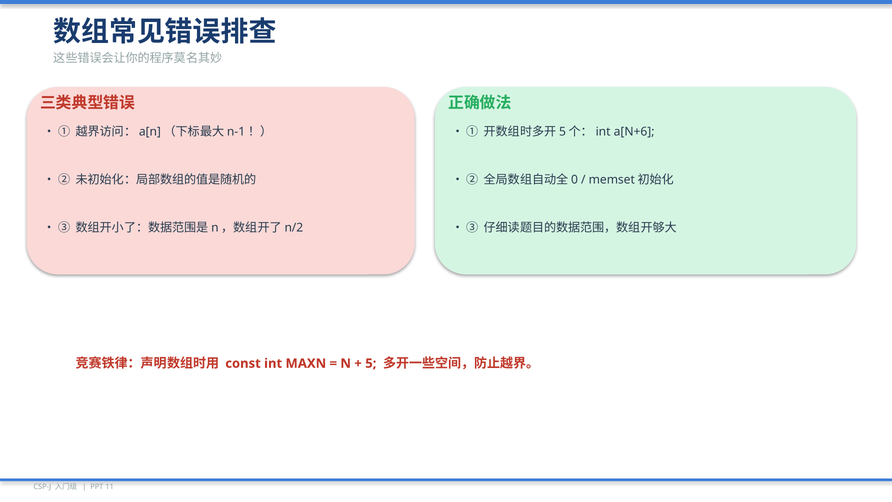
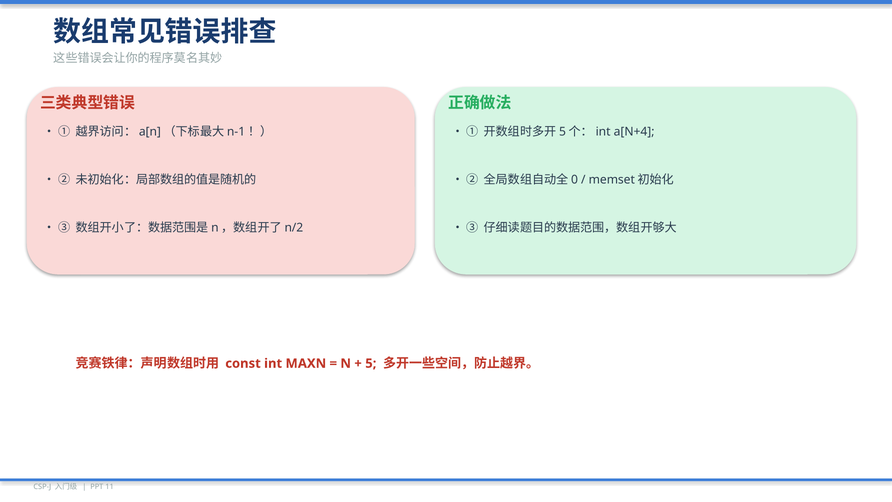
a[N+6: a[N+6 -> a[N+4 (634, 132)
